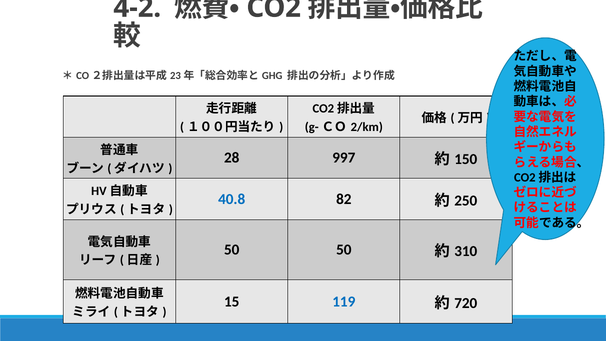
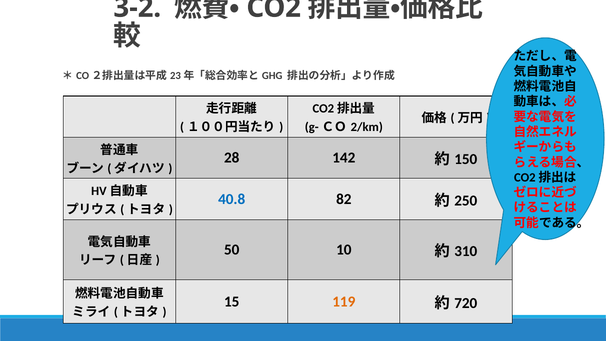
4-2: 4-2 -> 3-2 (137, 8)
997: 997 -> 142 (344, 158)
50 50: 50 -> 10 (344, 250)
119 colour: blue -> orange (344, 301)
